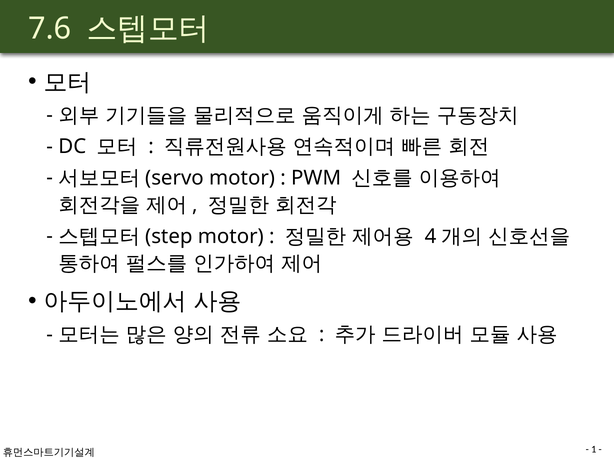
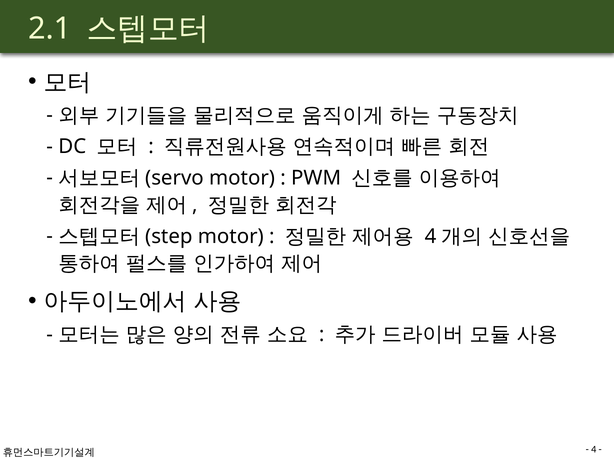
7.6: 7.6 -> 2.1 (50, 29)
1: 1 -> 4 (594, 449)
